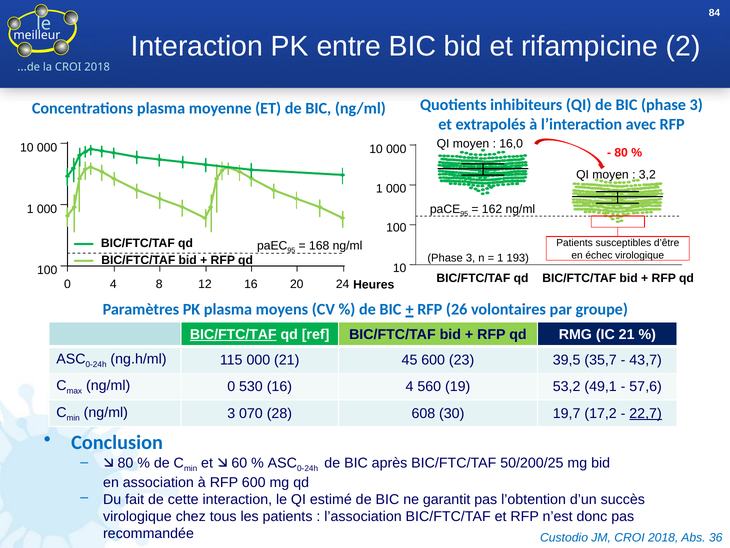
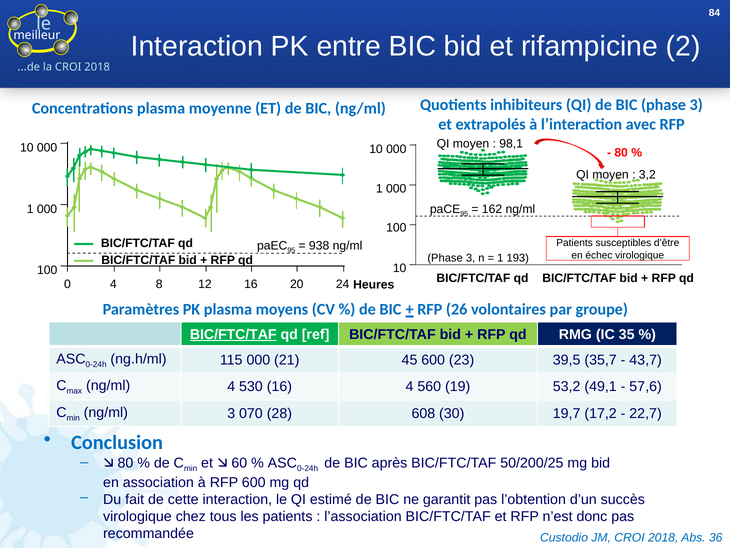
16,0: 16,0 -> 98,1 (511, 143)
168: 168 -> 938 (319, 245)
IC 21: 21 -> 35 (627, 334)
ng/ml 0: 0 -> 4 (231, 386)
22,7 underline: present -> none (646, 413)
